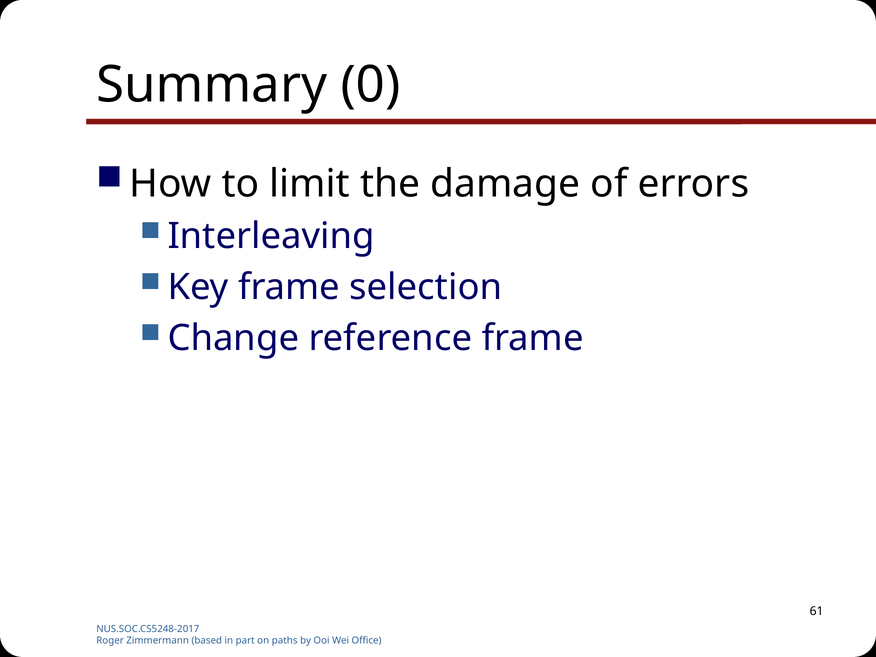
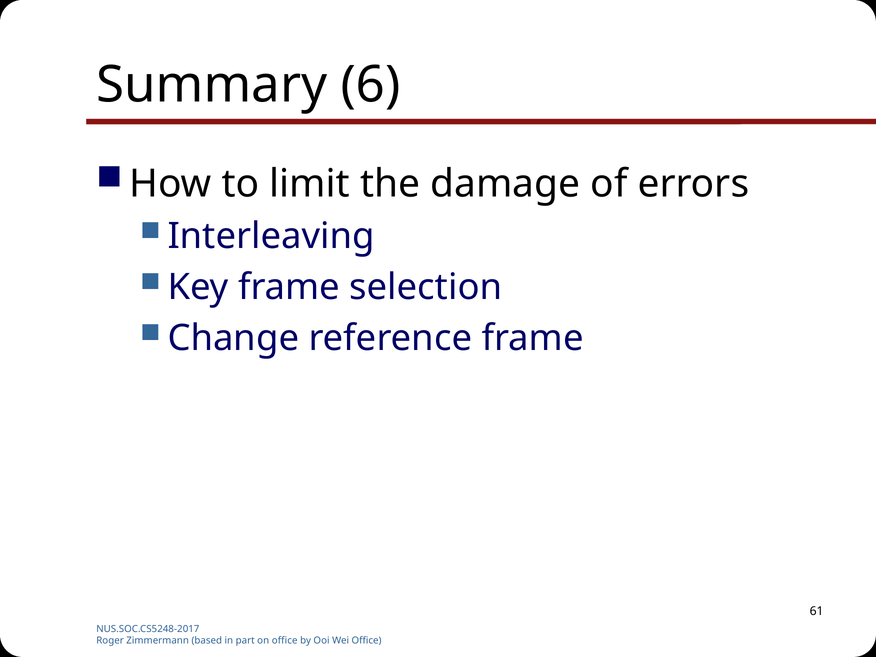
0: 0 -> 6 (371, 85)
on paths: paths -> office (285, 641)
